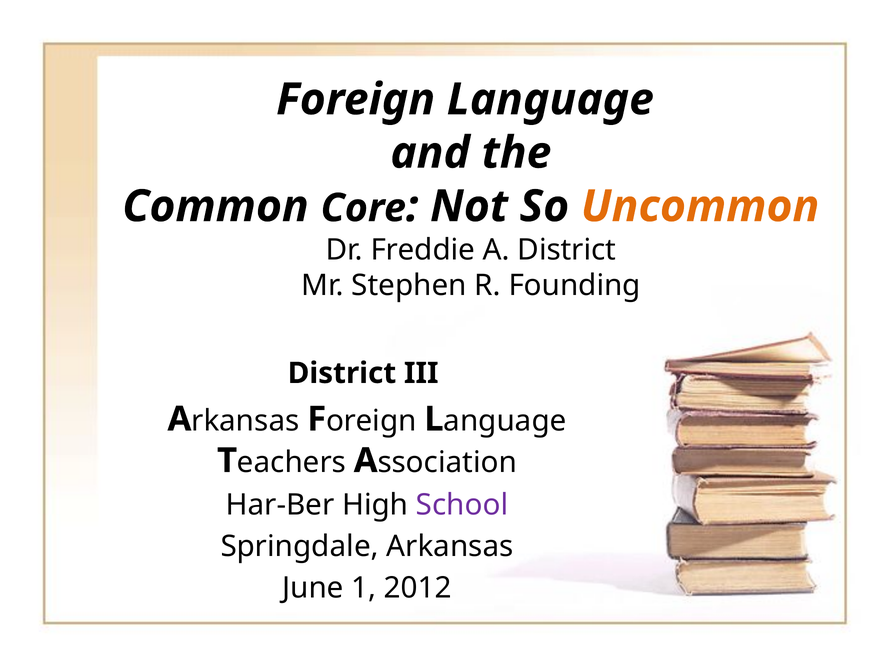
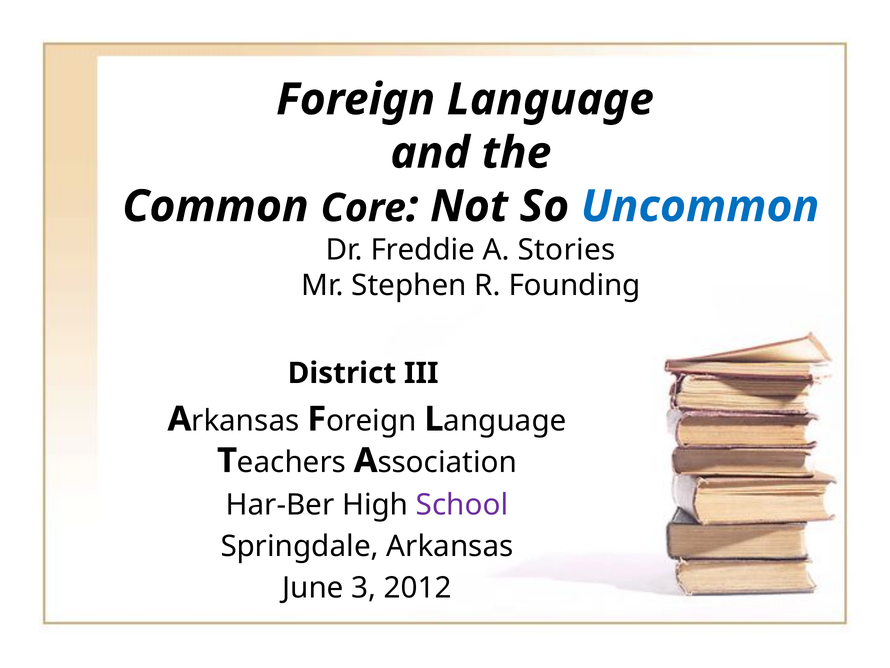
Uncommon colour: orange -> blue (700, 206)
A District: District -> Stories (567, 250)
1: 1 -> 3 (364, 588)
